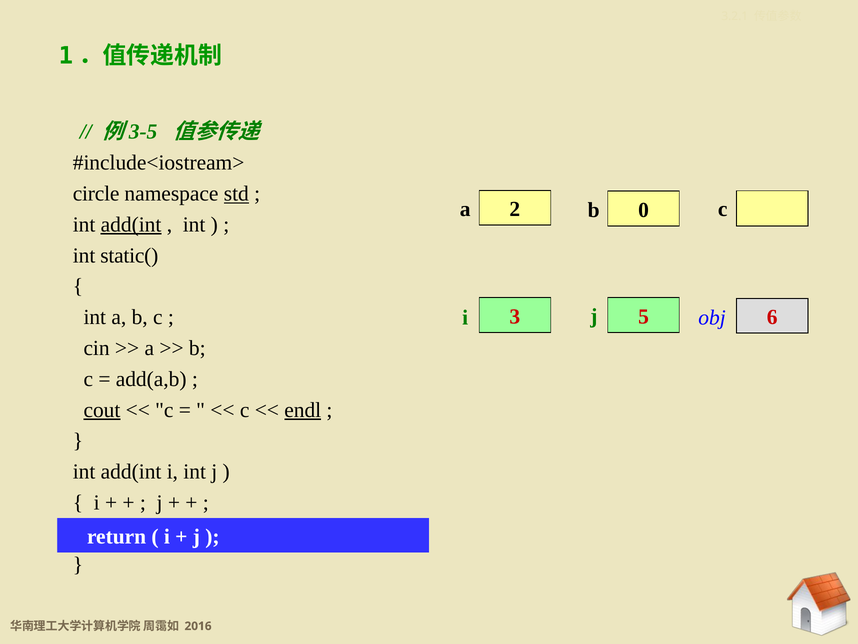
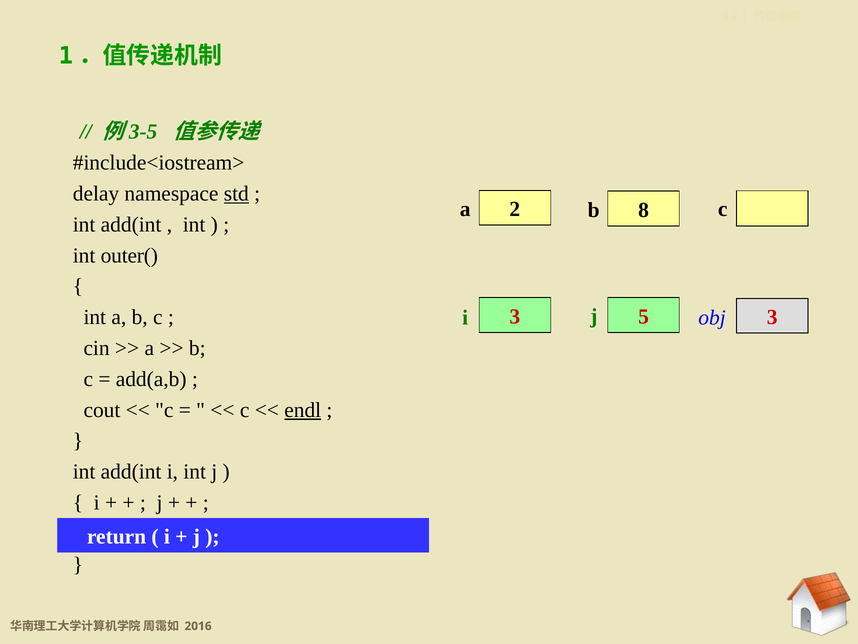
circle: circle -> delay (96, 194)
0: 0 -> 8 (644, 210)
add(int underline: present -> none (131, 224)
static(: static( -> outer( (129, 255)
obj 6: 6 -> 3 (772, 317)
cout underline: present -> none (102, 410)
